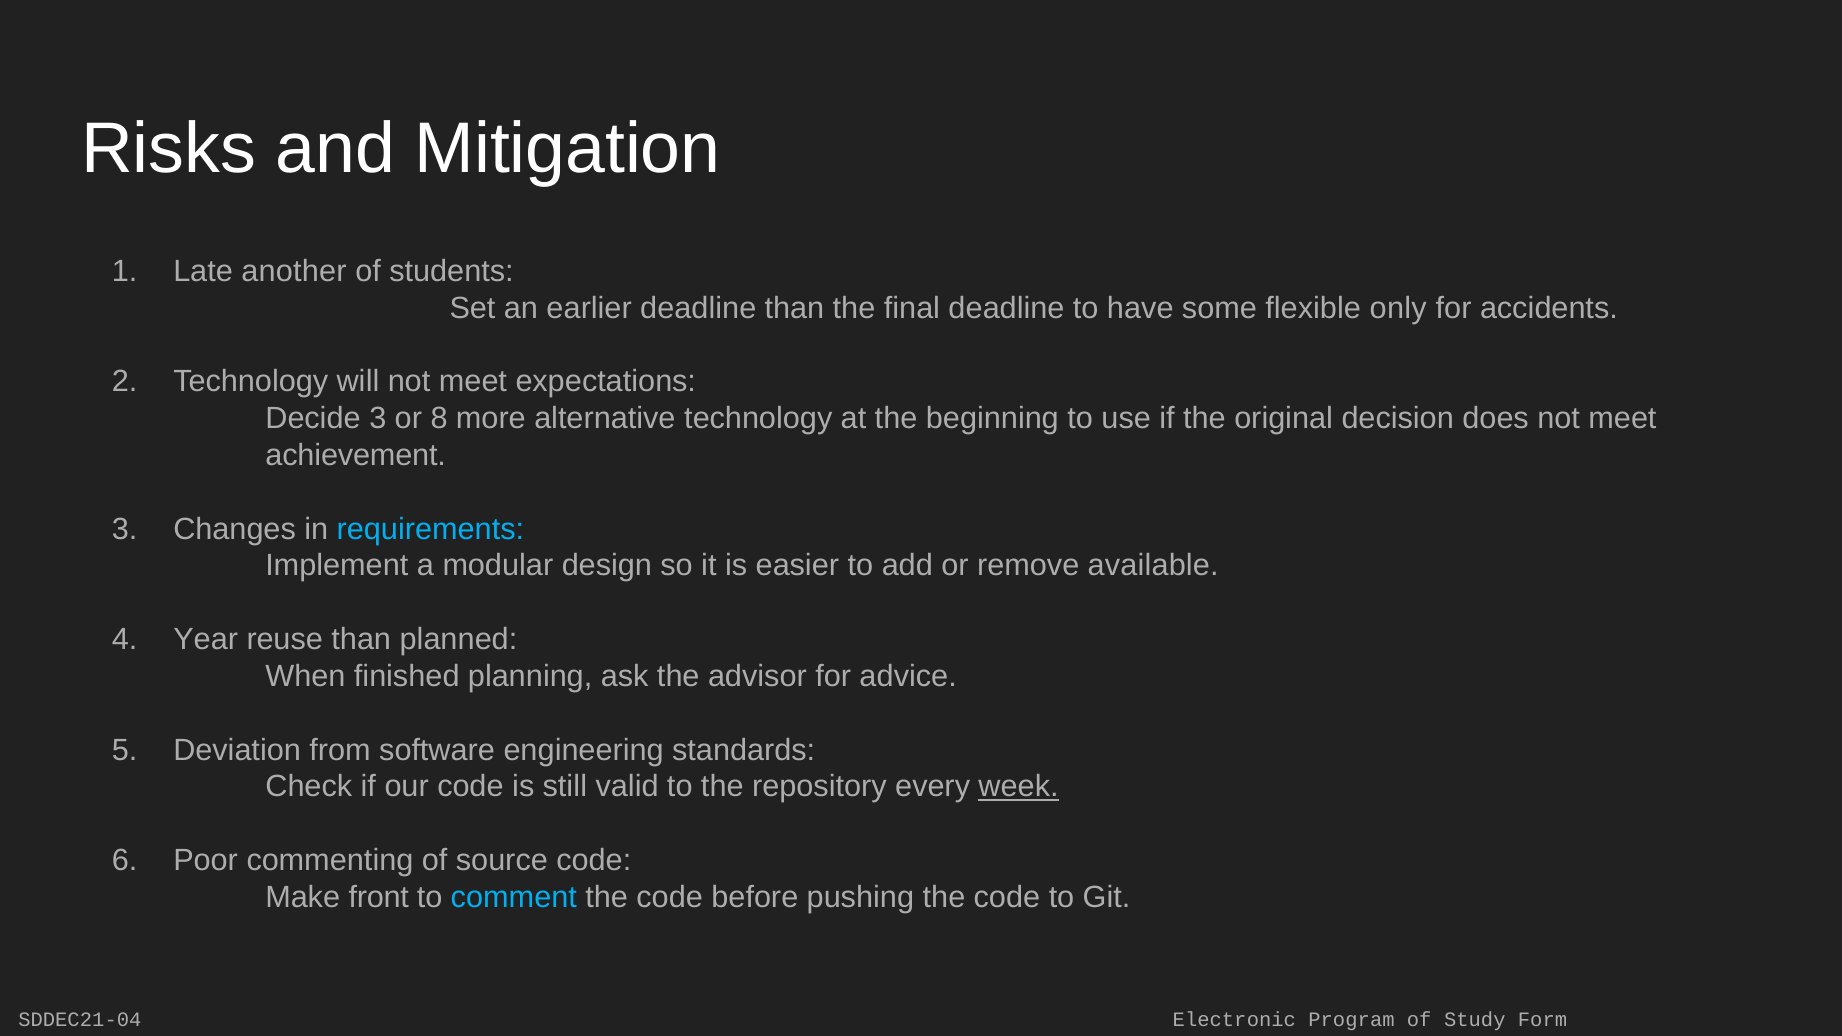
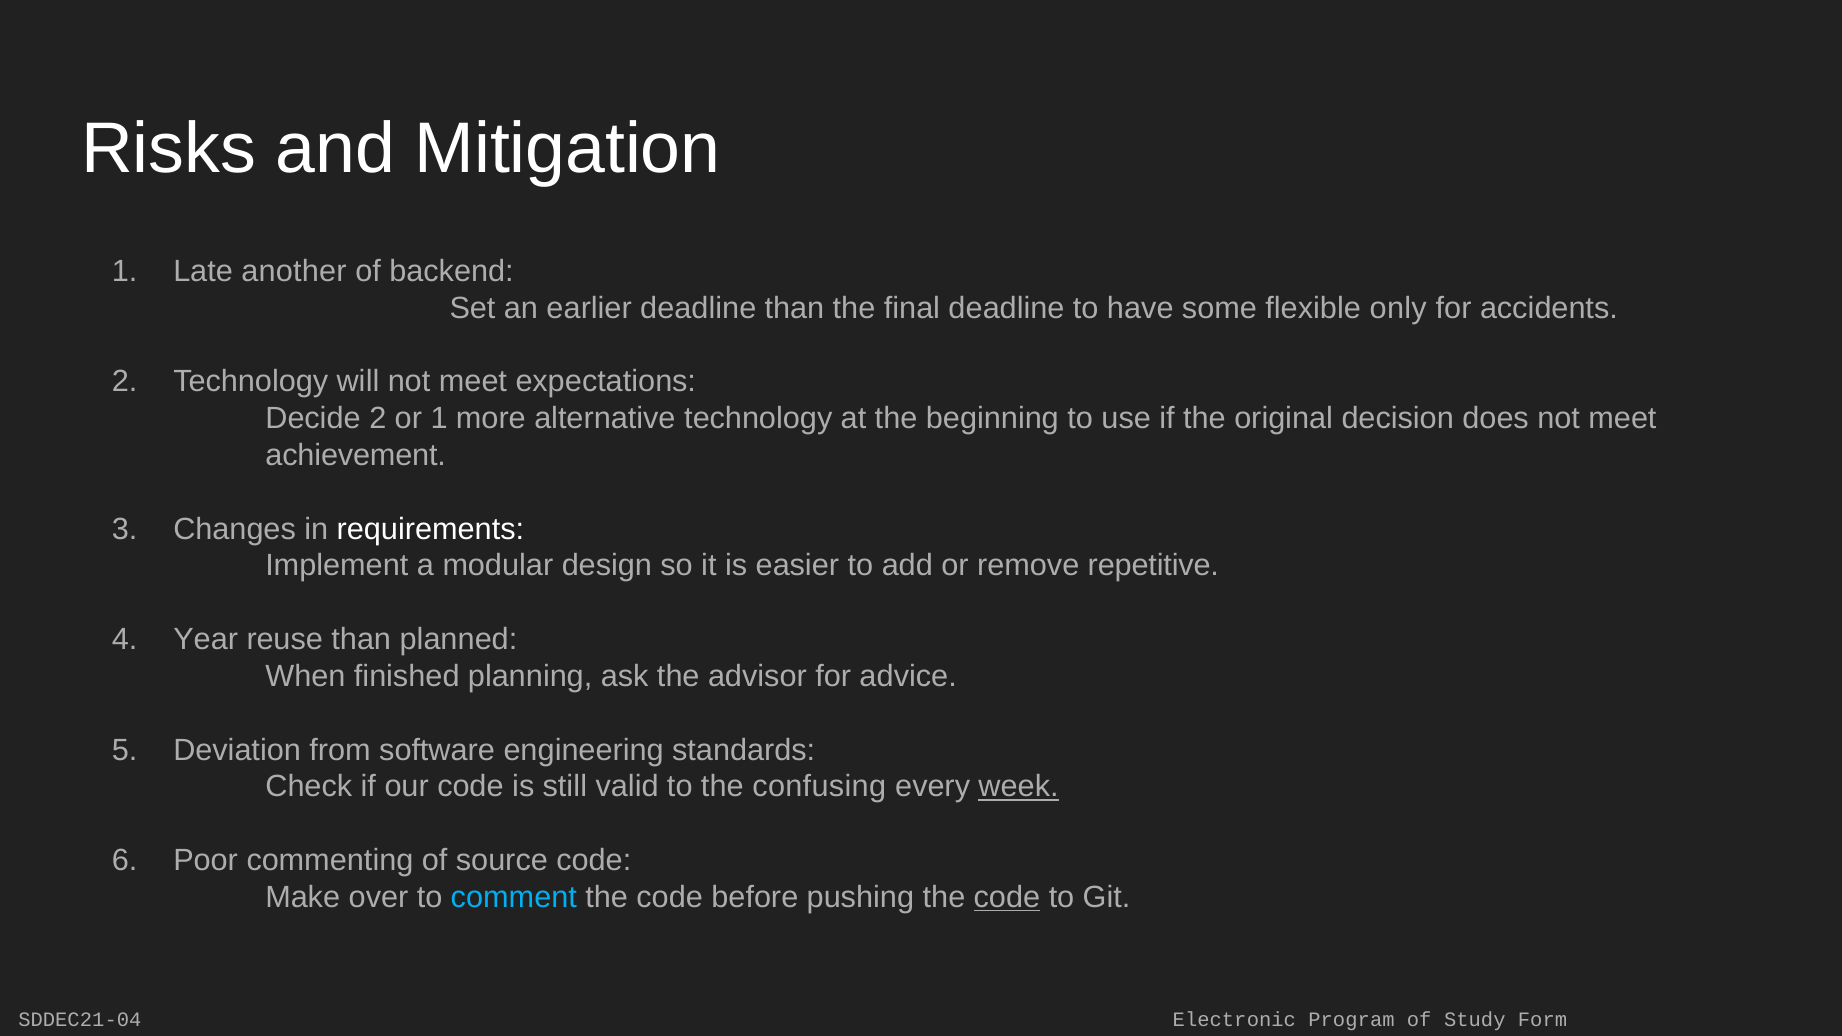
students: students -> backend (451, 271)
Decide 3: 3 -> 2 (378, 418)
or 8: 8 -> 1 (439, 418)
requirements colour: light blue -> white (430, 529)
available: available -> repetitive (1153, 566)
repository: repository -> confusing (819, 787)
front: front -> over (379, 897)
code underline: none -> present (1007, 897)
